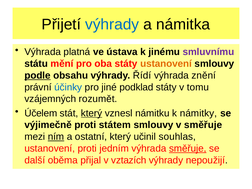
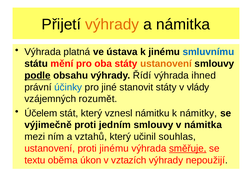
výhrady colour: blue -> orange (112, 24)
smluvnímu colour: purple -> blue (208, 52)
znění: znění -> ihned (204, 75)
podklad: podklad -> stanovit (136, 87)
tomu: tomu -> vlády (198, 87)
který underline: present -> none (92, 113)
státem: státem -> jedním (115, 125)
v směřuje: směřuje -> námitka (203, 125)
ním underline: present -> none (56, 137)
ostatní: ostatní -> vztahů (91, 137)
proti jedním: jedním -> jinému (114, 148)
další: další -> textu (35, 160)
přijal: přijal -> úkon (91, 160)
